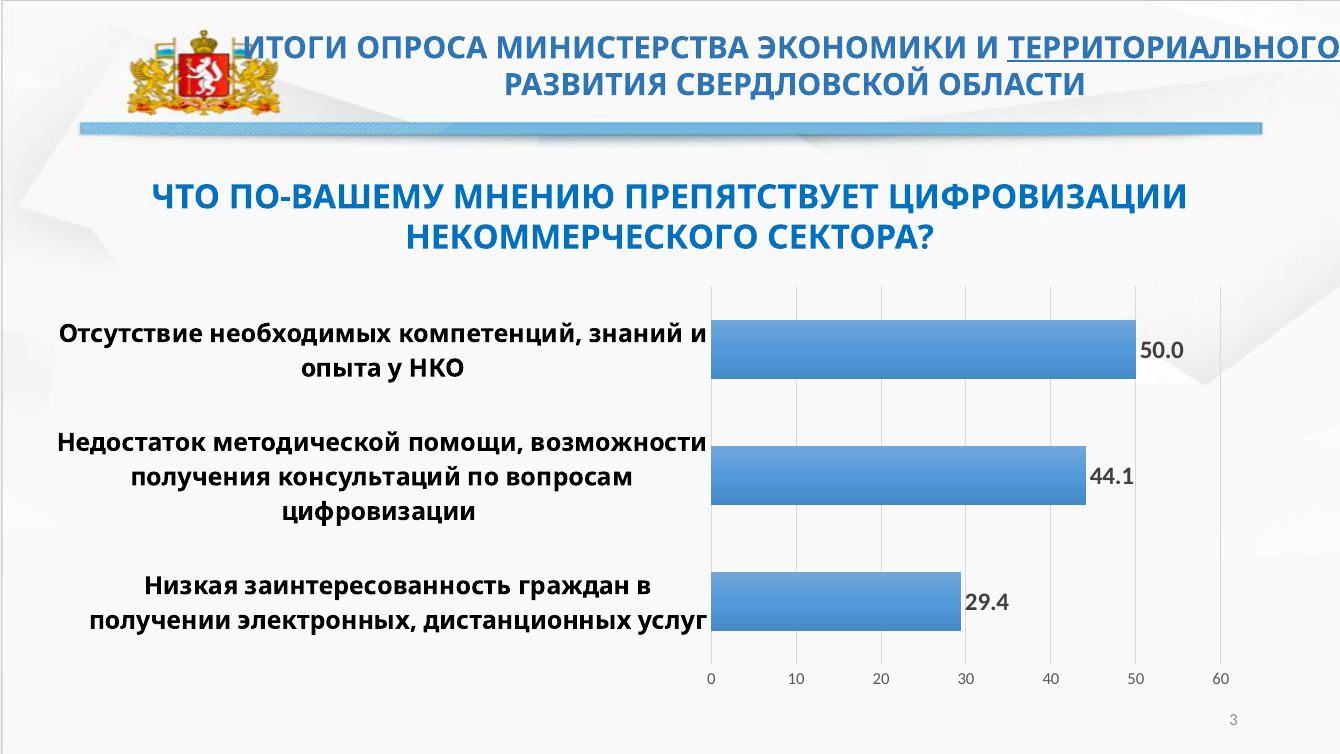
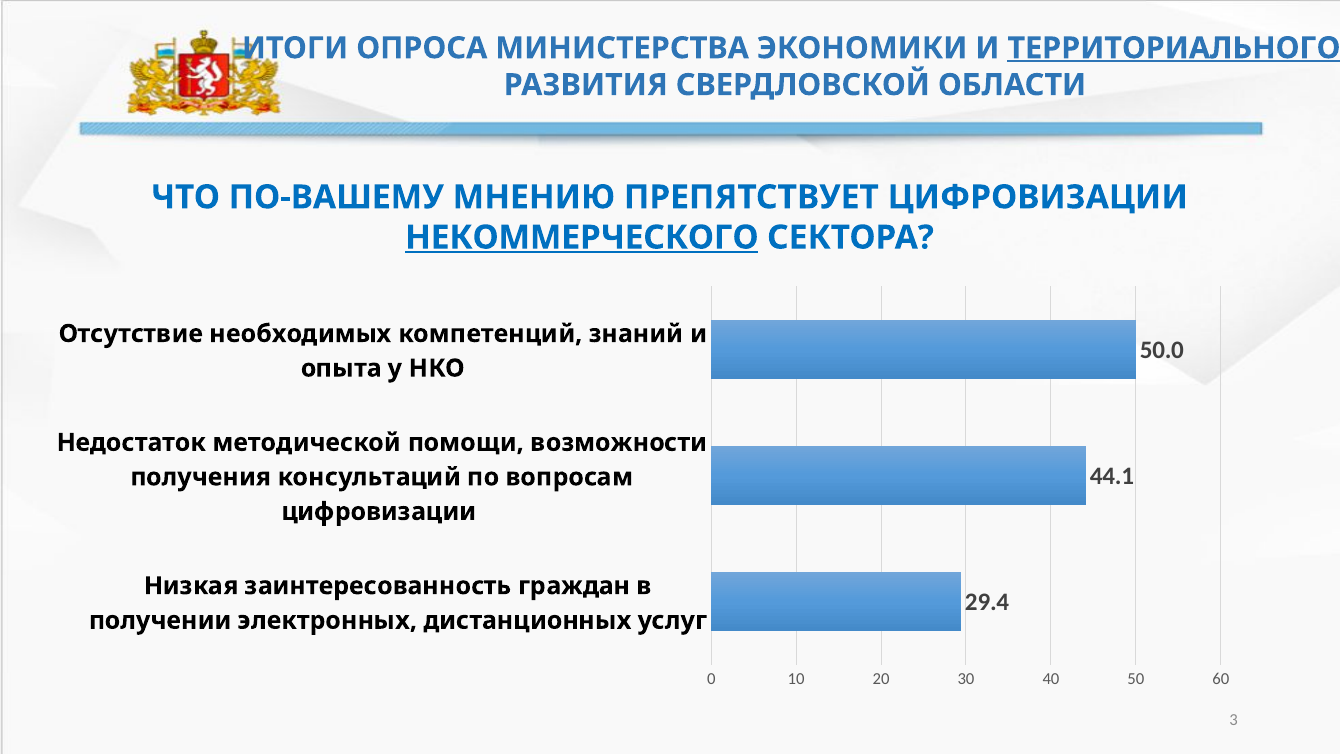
НЕКОММЕРЧЕСКОГО underline: none -> present (582, 237)
